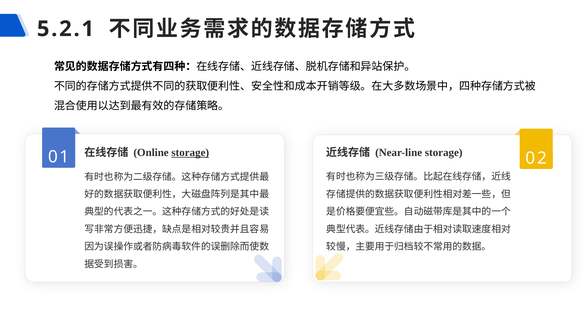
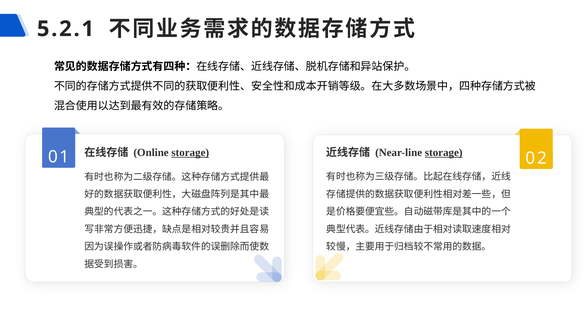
storage underline: none -> present (444, 153)
